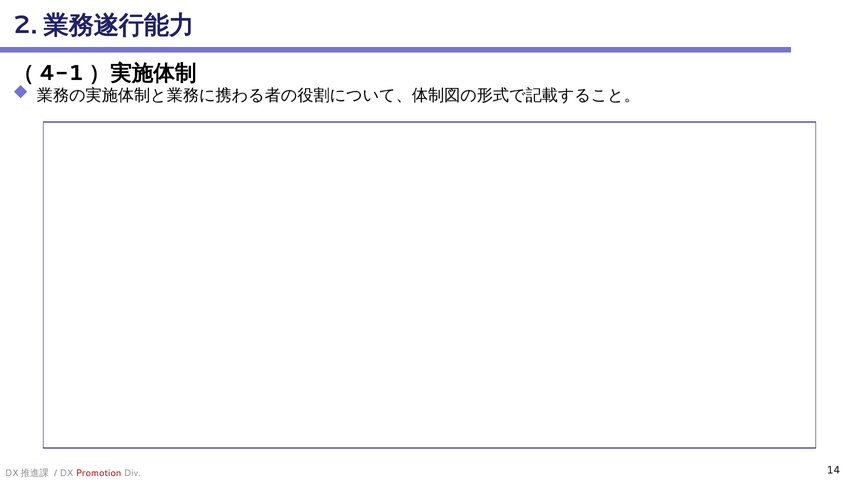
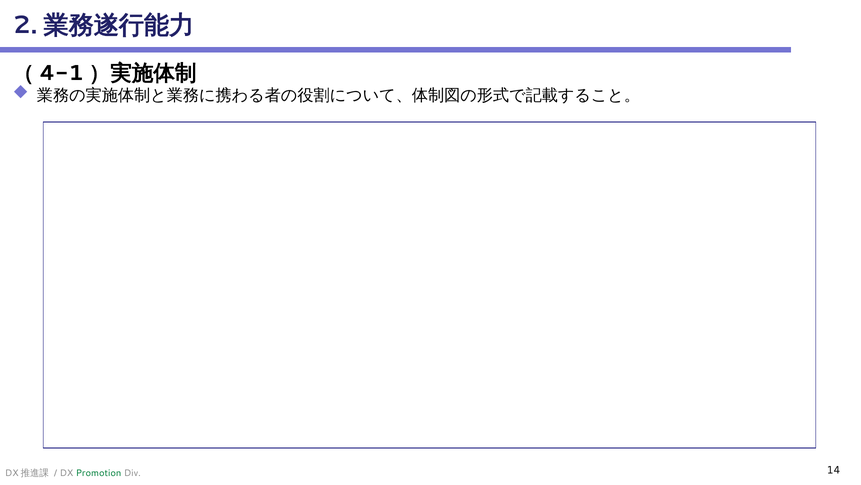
Promotion colour: red -> green (99, 473)
